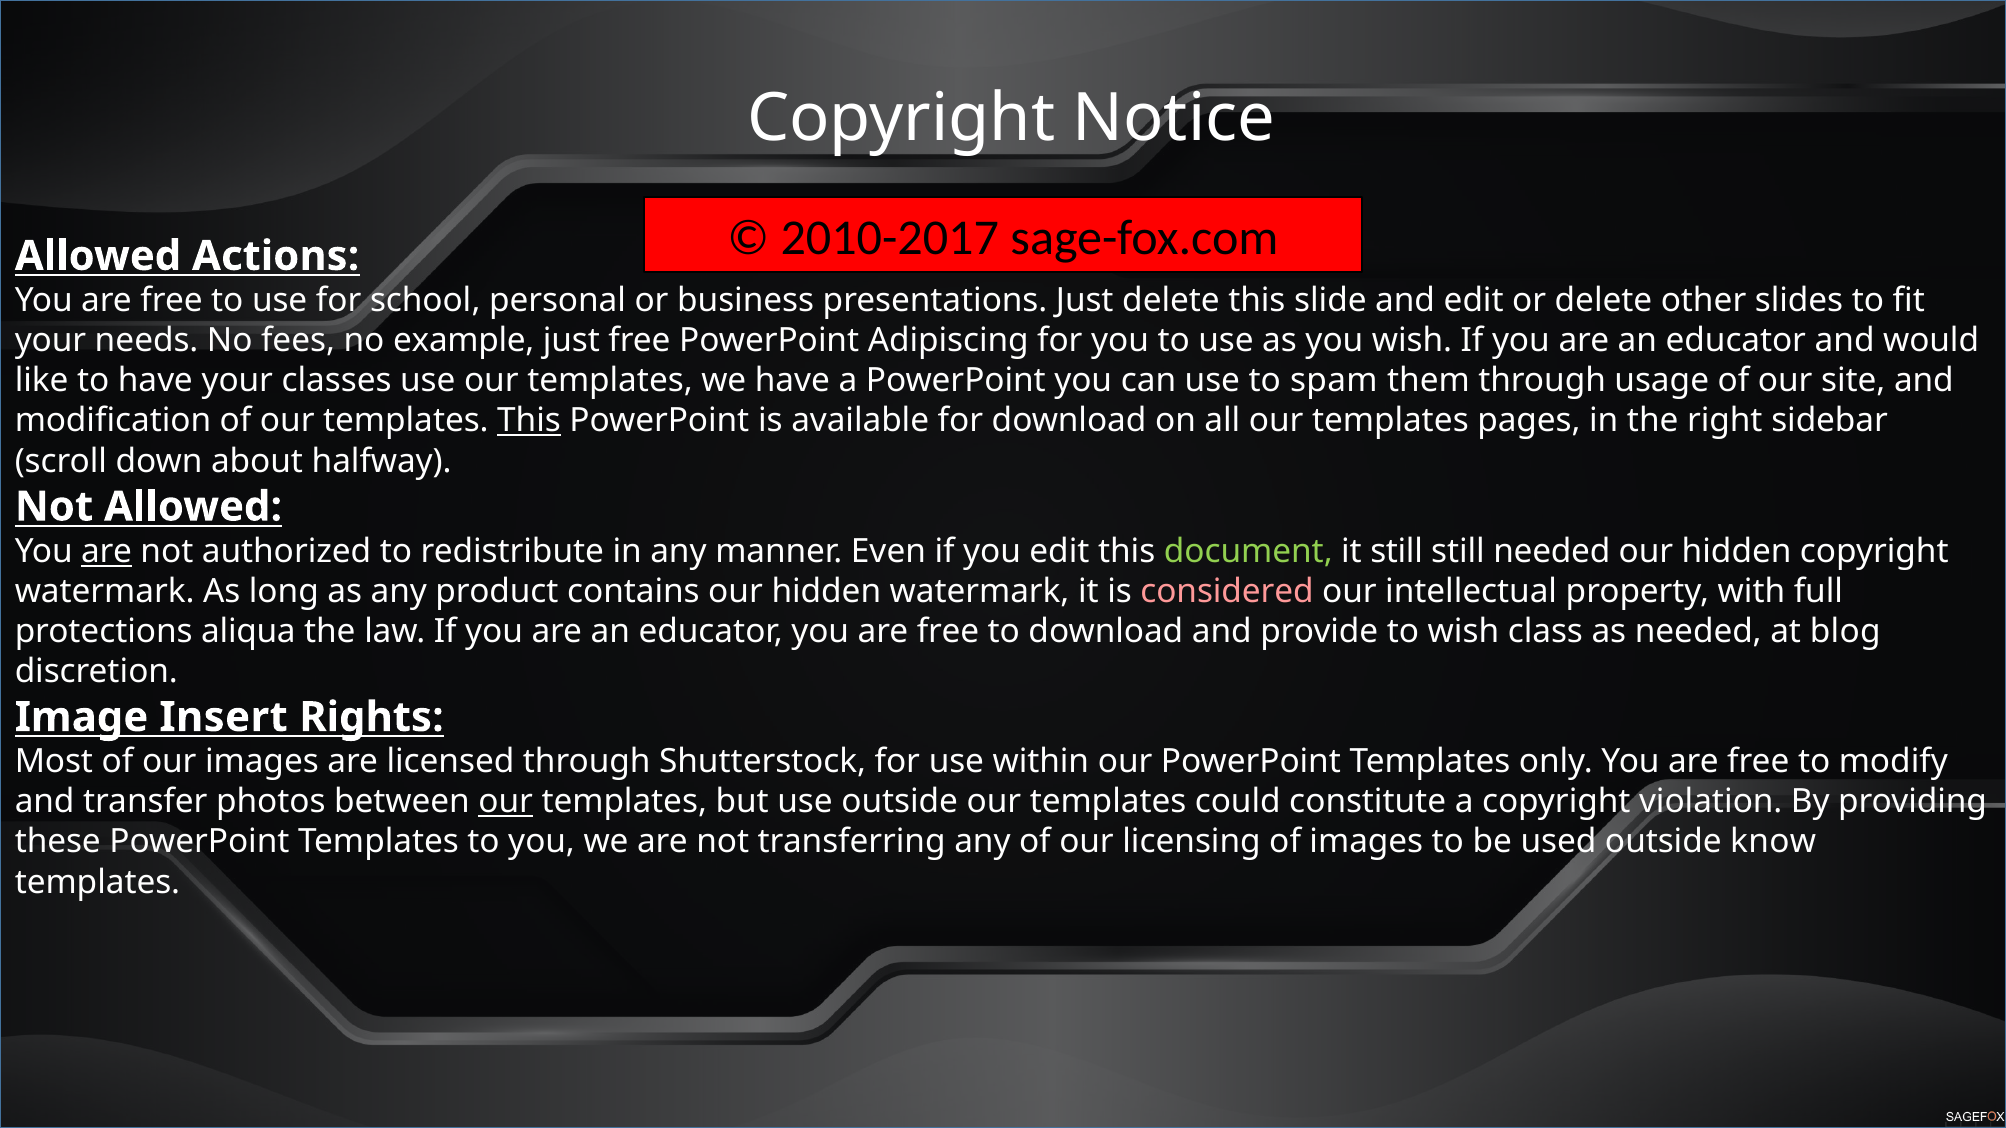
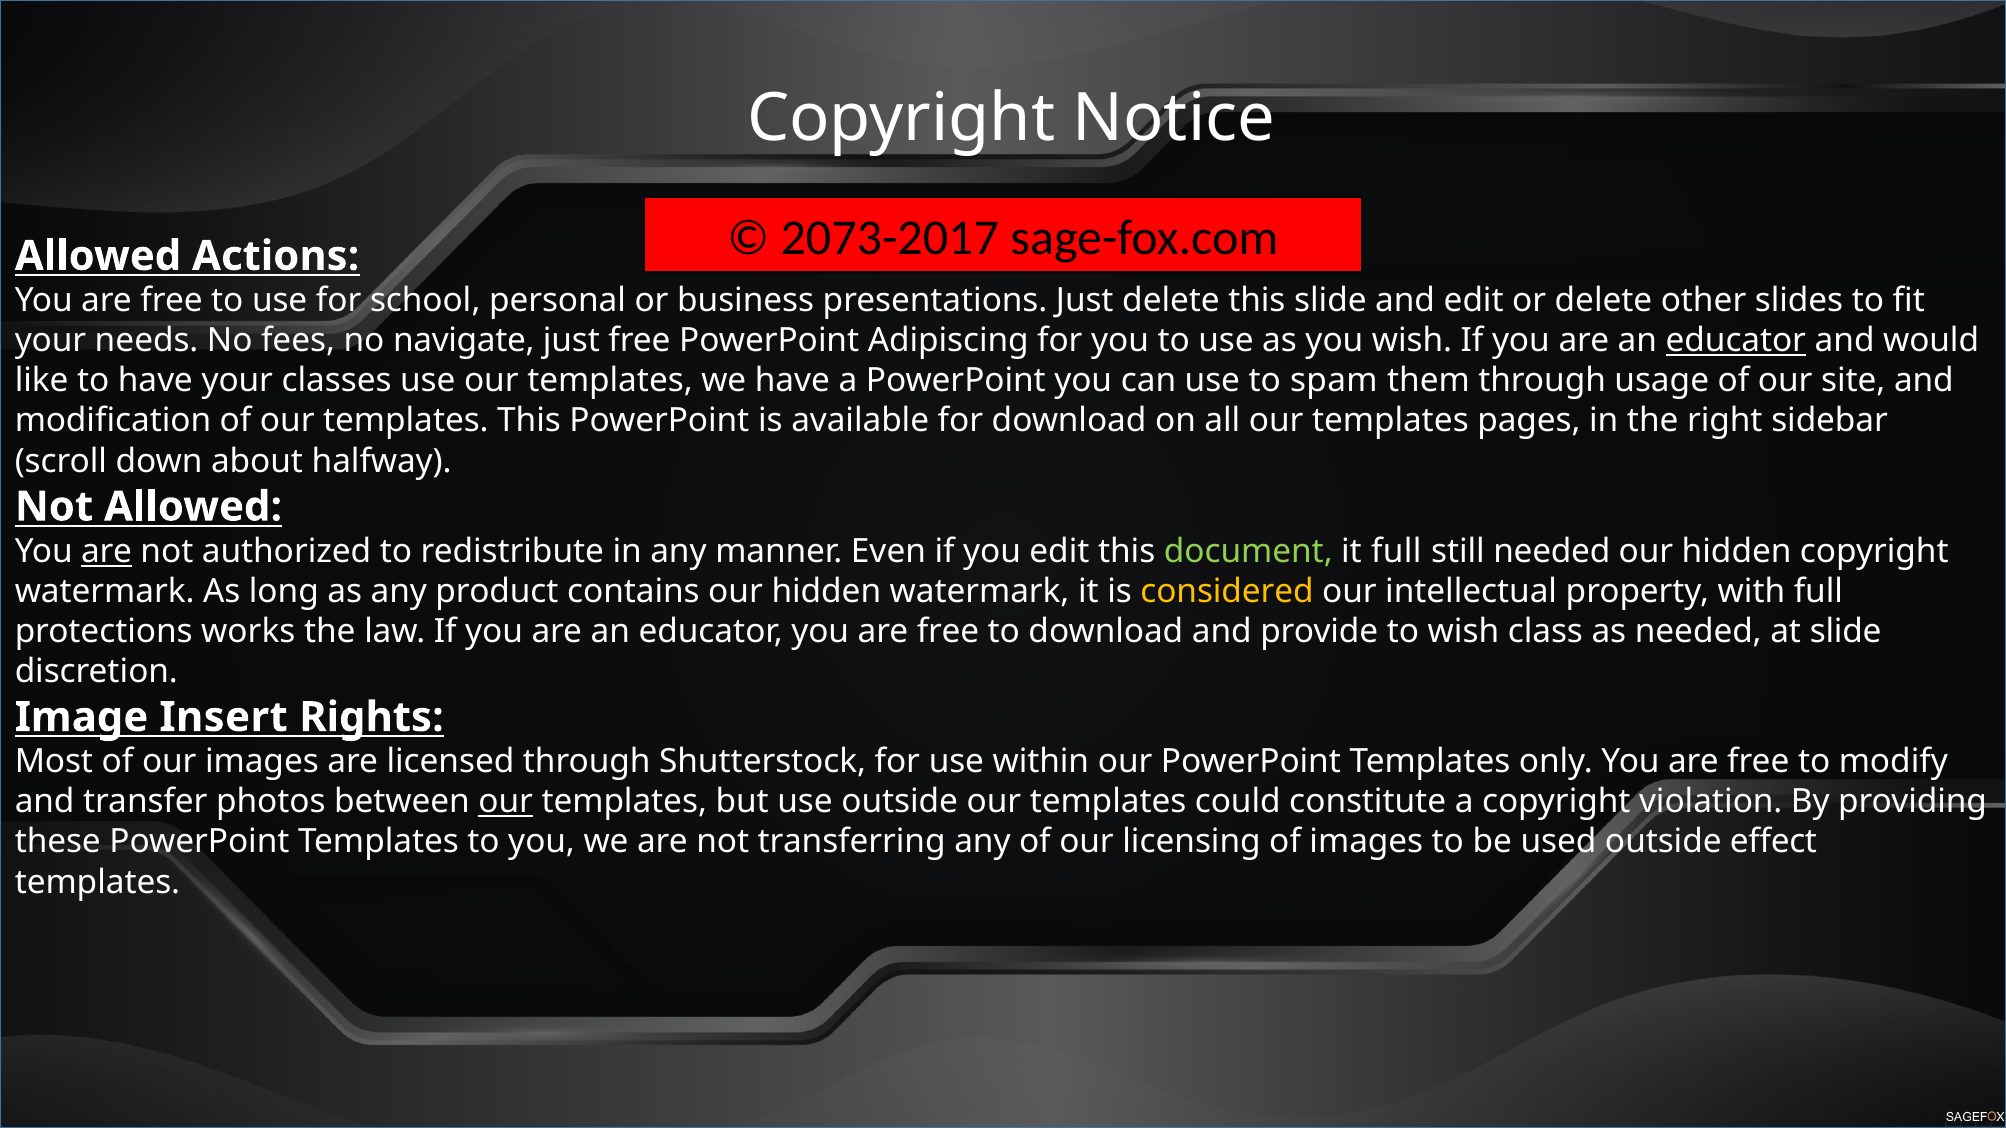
2010-2017: 2010-2017 -> 2073-2017 (890, 238)
example: example -> navigate (464, 341)
educator underline: none -> present (1736, 341)
This underline: present -> none (529, 421)
it still: still -> full (1396, 551)
considered colour: pink -> yellow (1227, 592)
aliqua: aliqua -> works (248, 632)
at blog: blog -> slide (1846, 632)
know: know -> effect (1773, 842)
